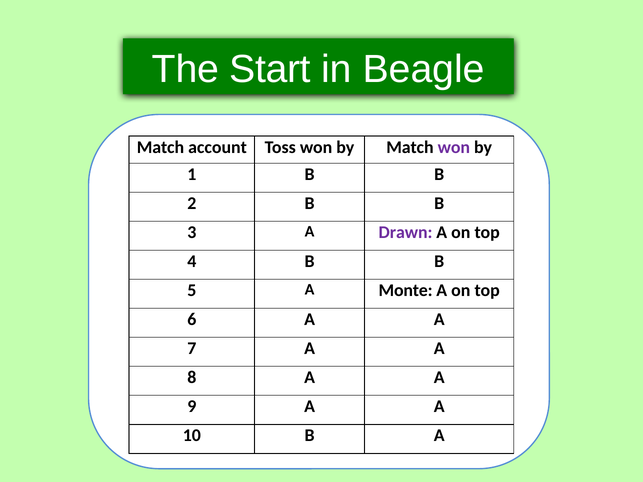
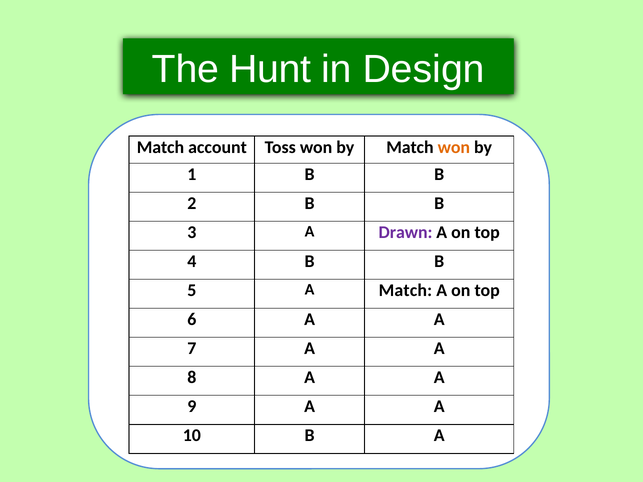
Start: Start -> Hunt (270, 69)
Beagle: Beagle -> Design (424, 69)
won colour: purple -> orange (454, 147)
A Monte: Monte -> Match (405, 291)
